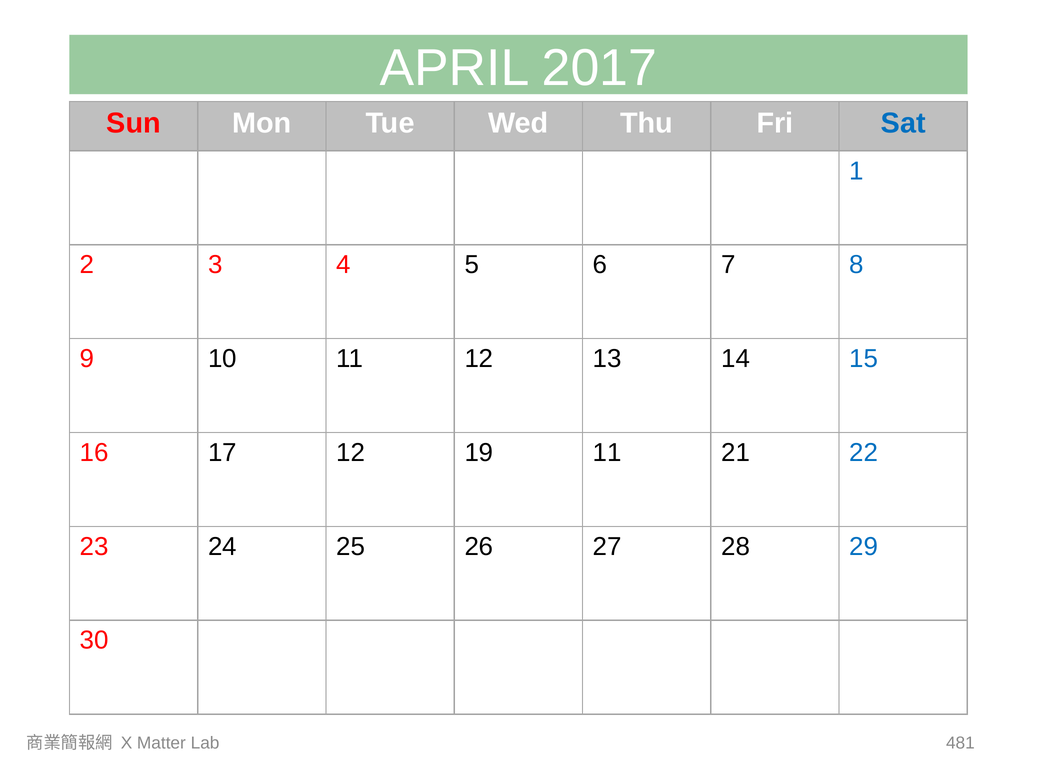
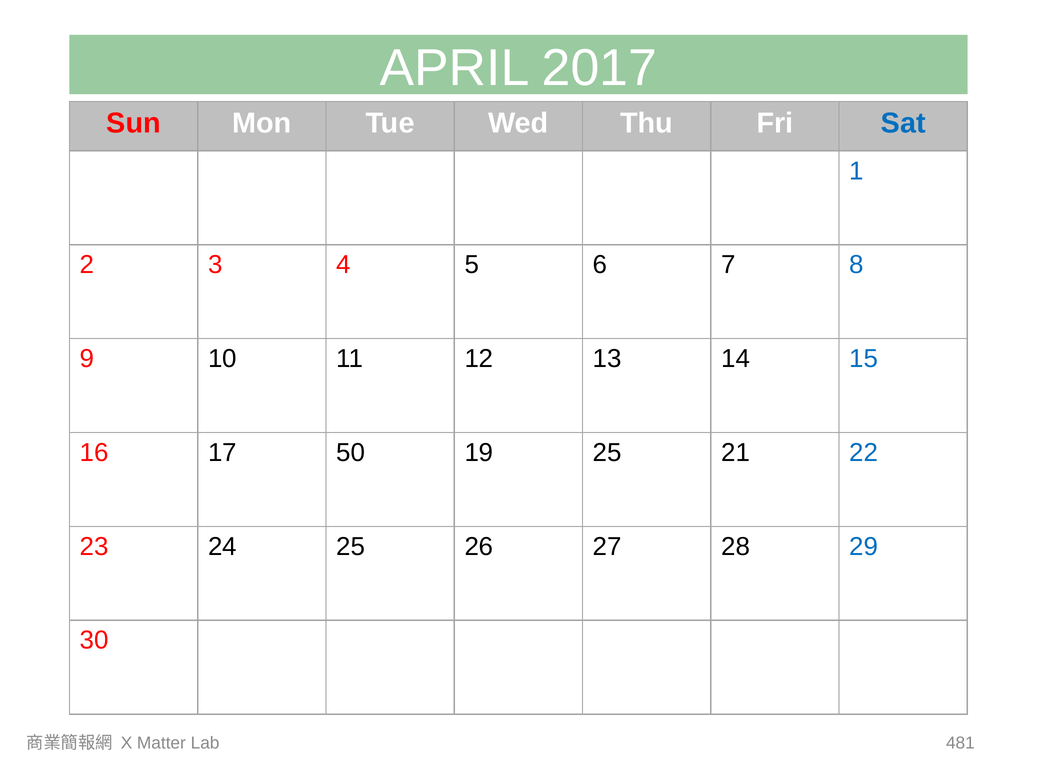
17 12: 12 -> 50 (351, 453)
19 11: 11 -> 25 (607, 453)
